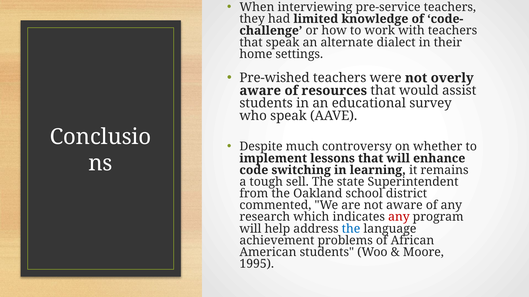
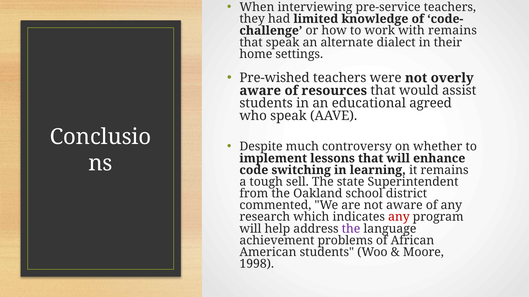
with teachers: teachers -> remains (452, 31)
survey: survey -> agreed (431, 103)
the colour: blue -> purple (351, 229)
1995: 1995 -> 1998 (257, 264)
